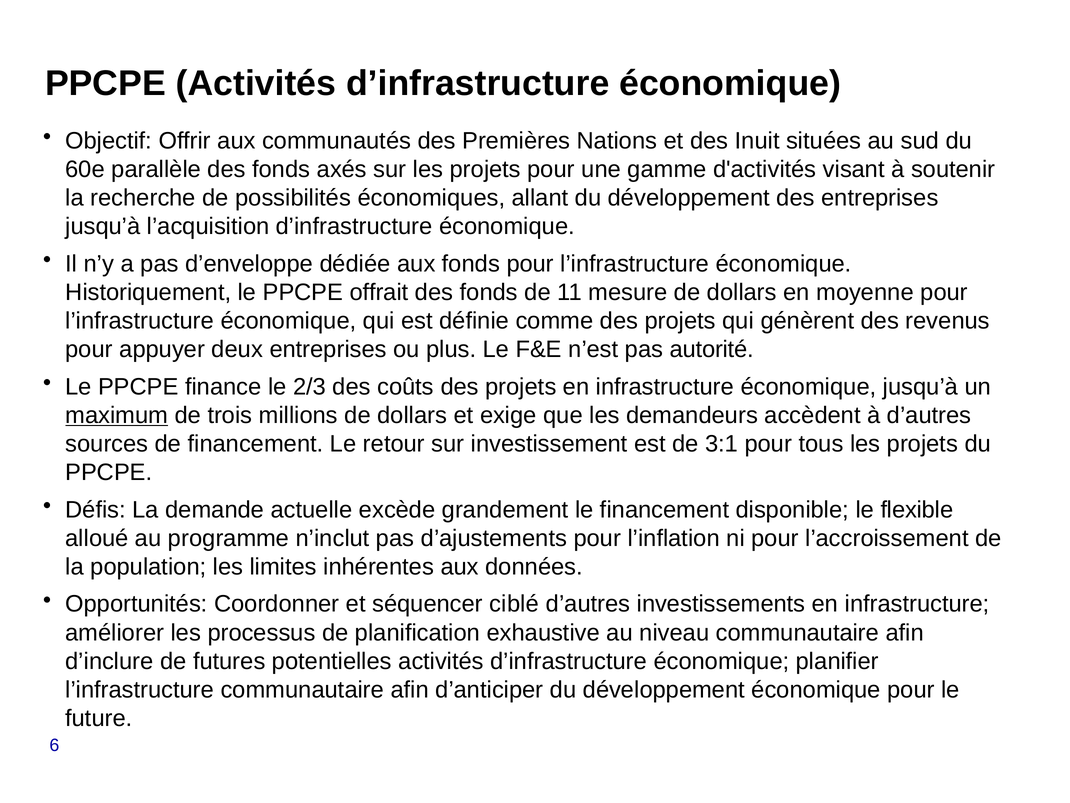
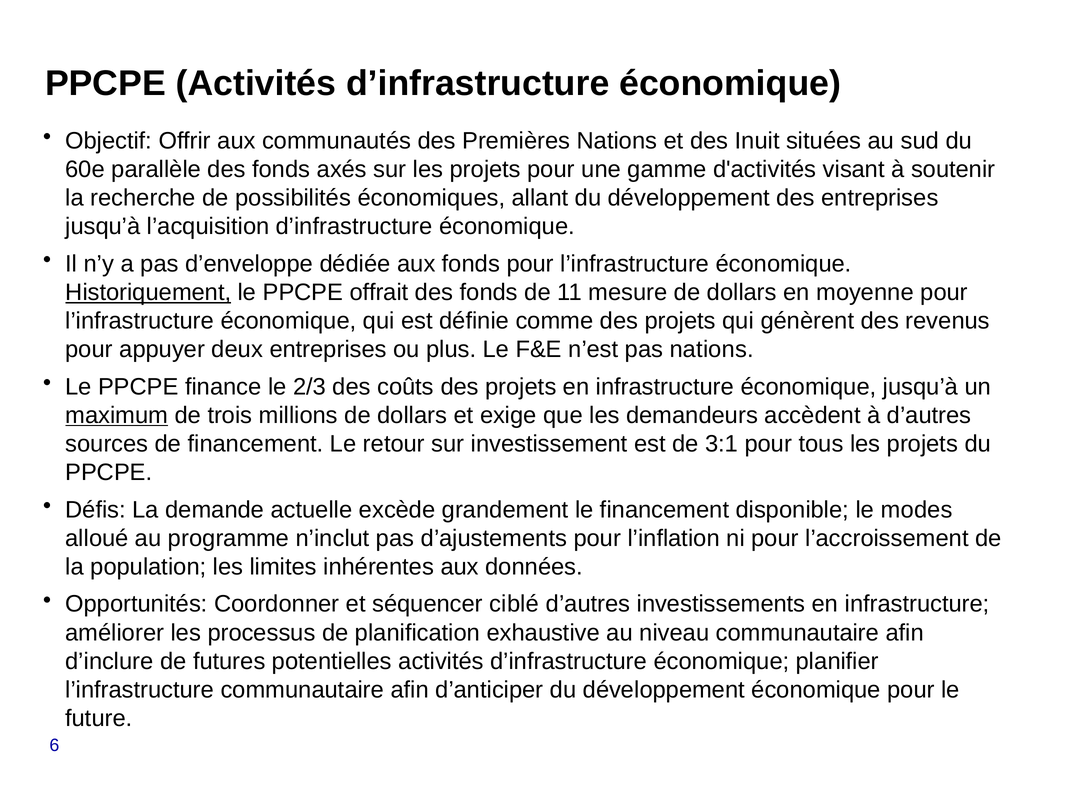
Historiquement underline: none -> present (148, 292)
pas autorité: autorité -> nations (712, 349)
flexible: flexible -> modes (917, 509)
